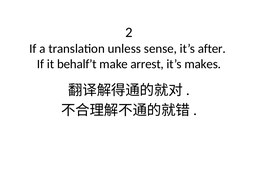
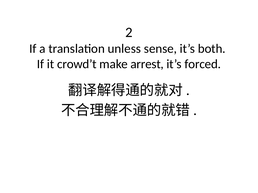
after: after -> both (212, 49)
behalf’t: behalf’t -> crowd’t (77, 64)
makes: makes -> forced (203, 64)
